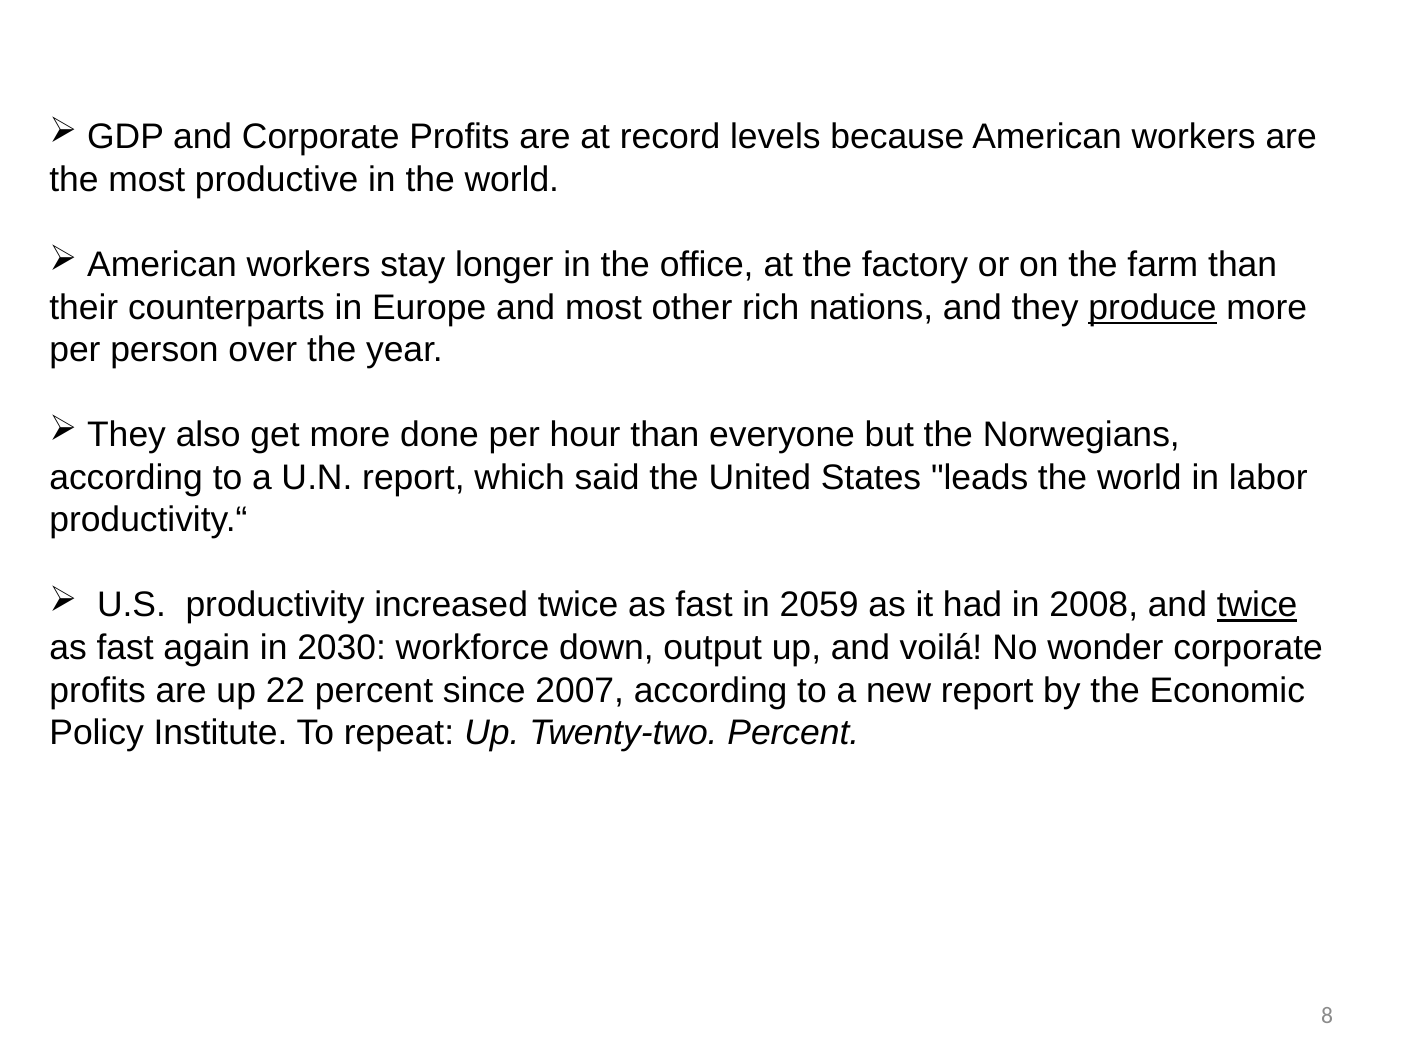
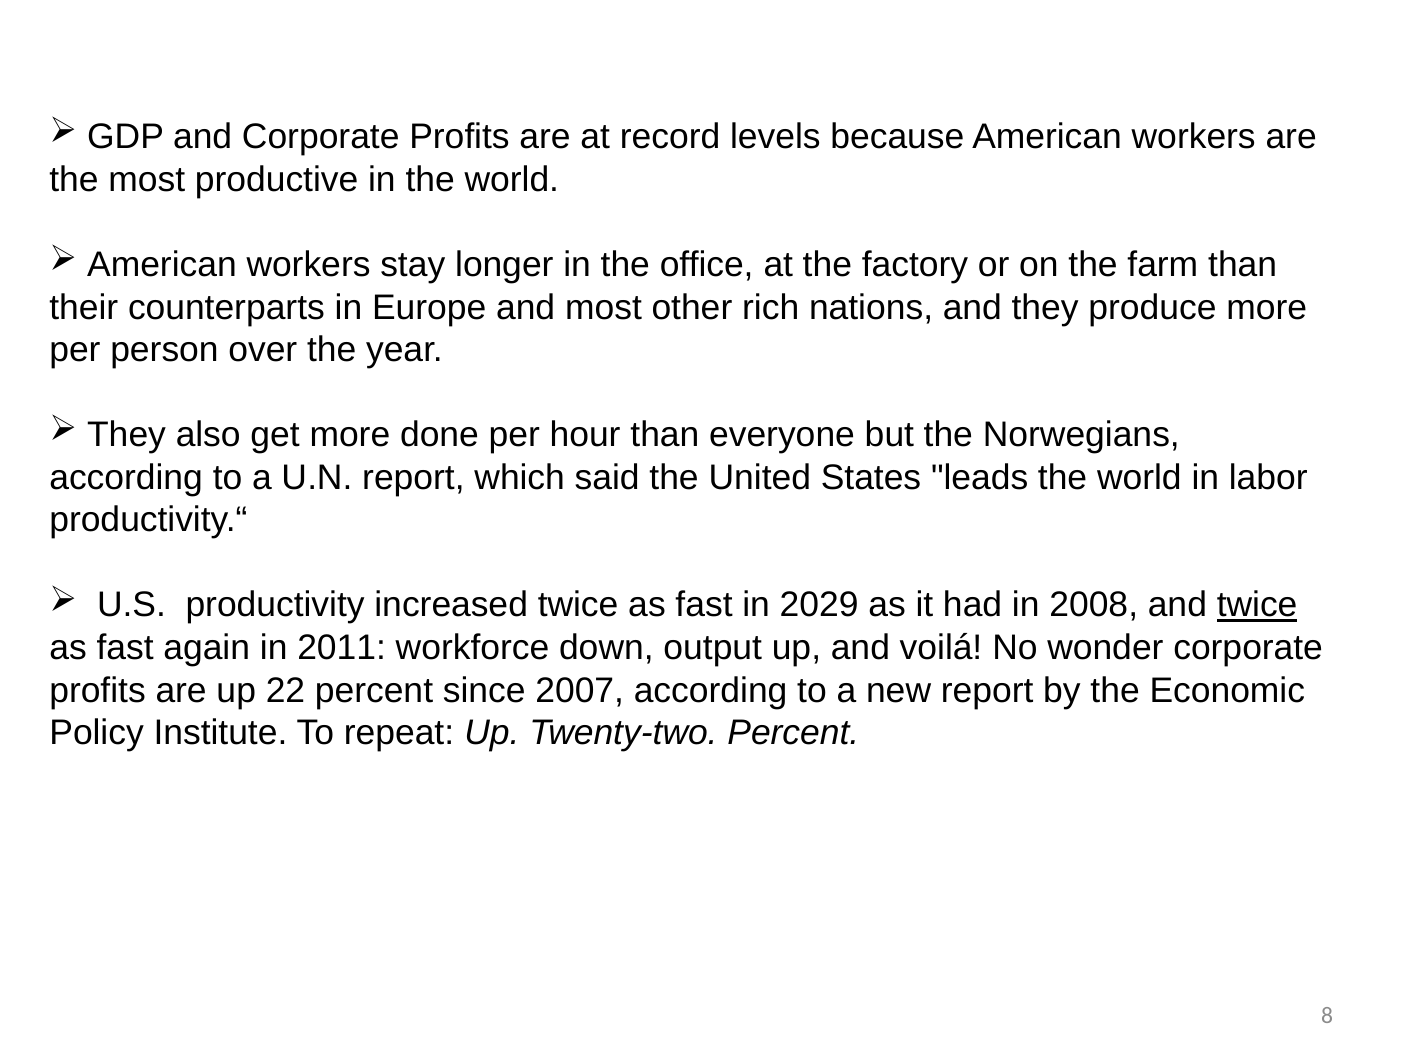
produce underline: present -> none (1153, 307)
2059: 2059 -> 2029 (819, 605)
2030: 2030 -> 2011 (342, 648)
